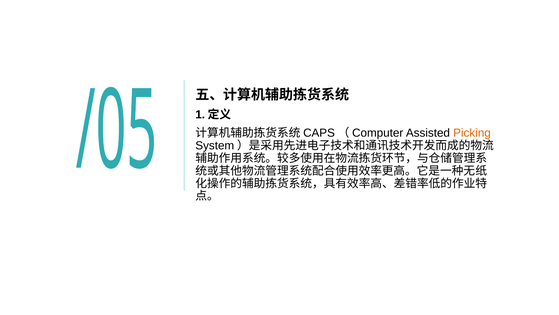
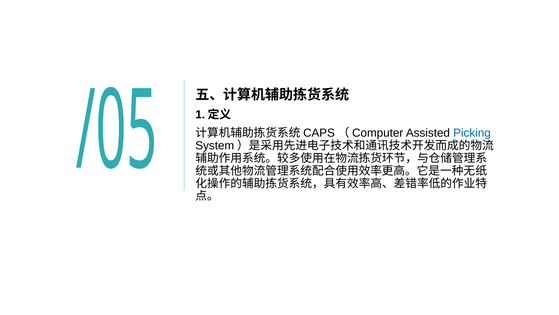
Picking colour: orange -> blue (472, 133)
